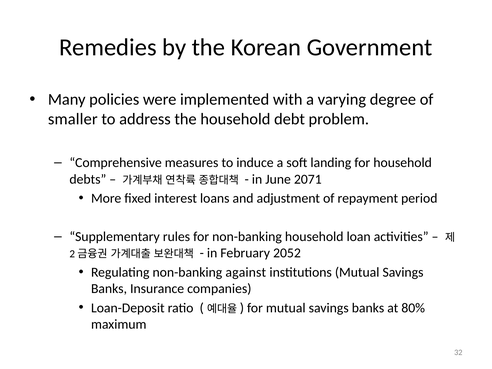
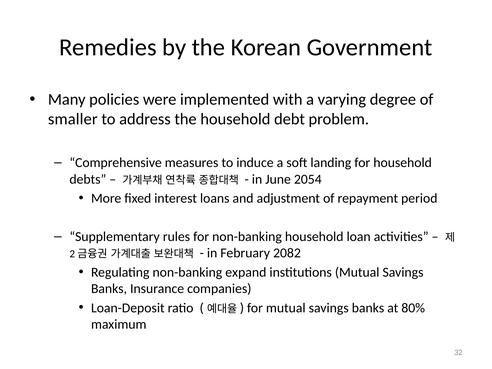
2071: 2071 -> 2054 (308, 179)
2052: 2052 -> 2082 (287, 253)
against: against -> expand (246, 272)
